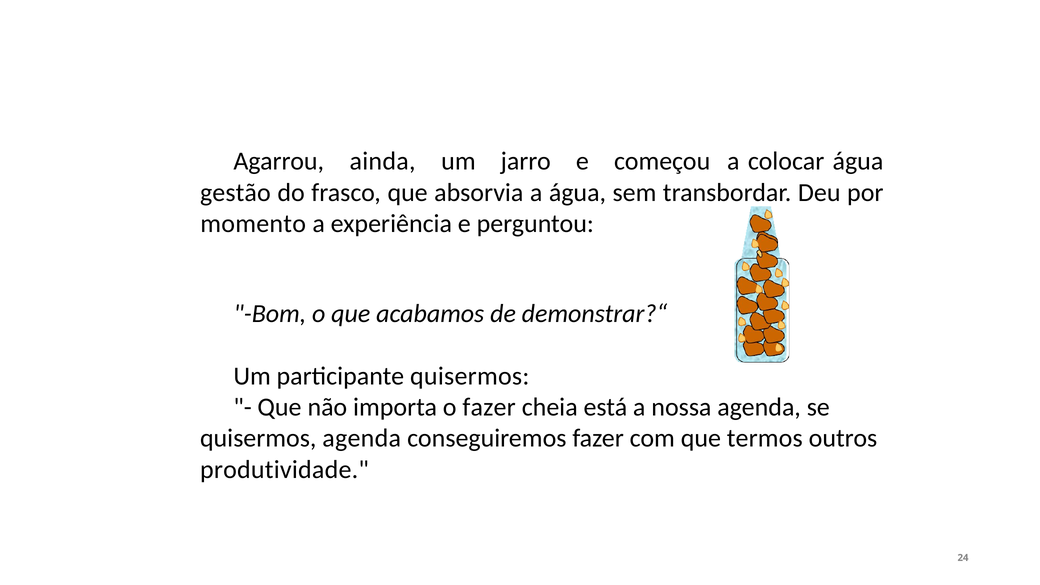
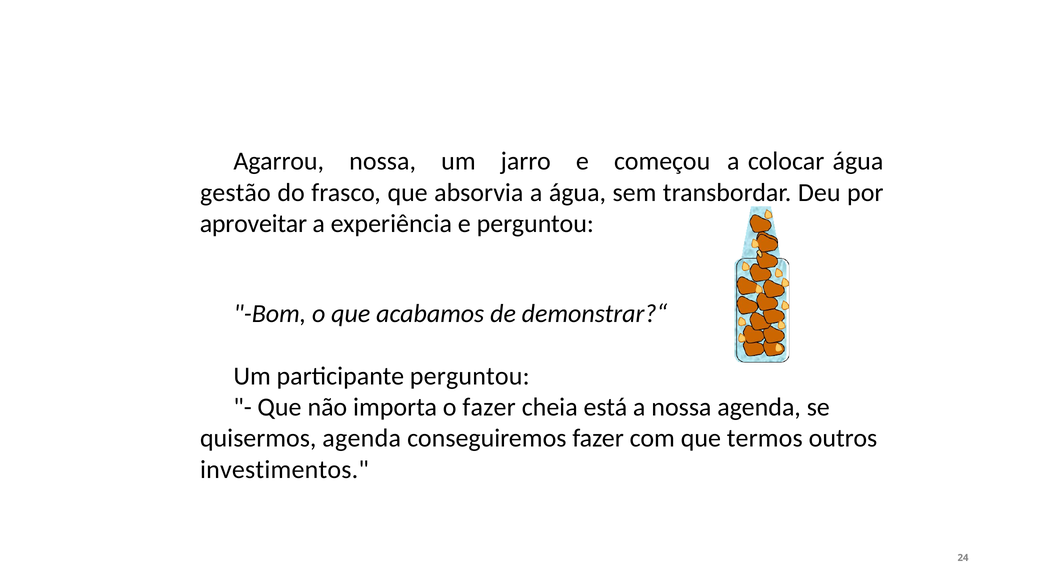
Agarrou ainda: ainda -> nossa (383, 161)
momento: momento -> aproveitar (253, 224)
participante quisermos: quisermos -> perguntou (470, 376)
produtividade: produtividade -> investimentos (284, 470)
